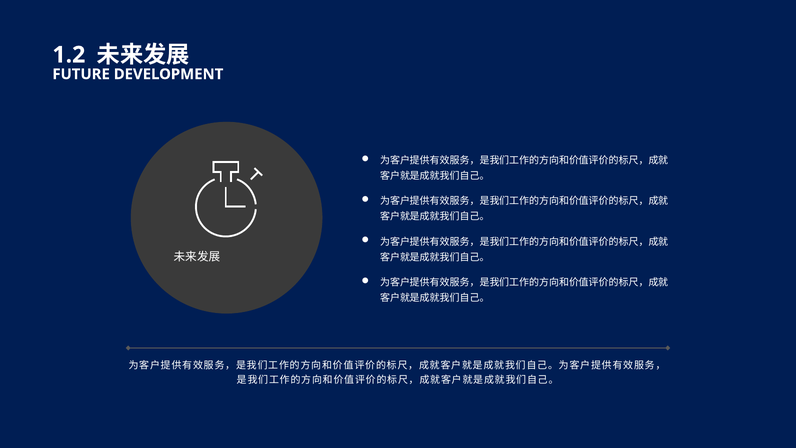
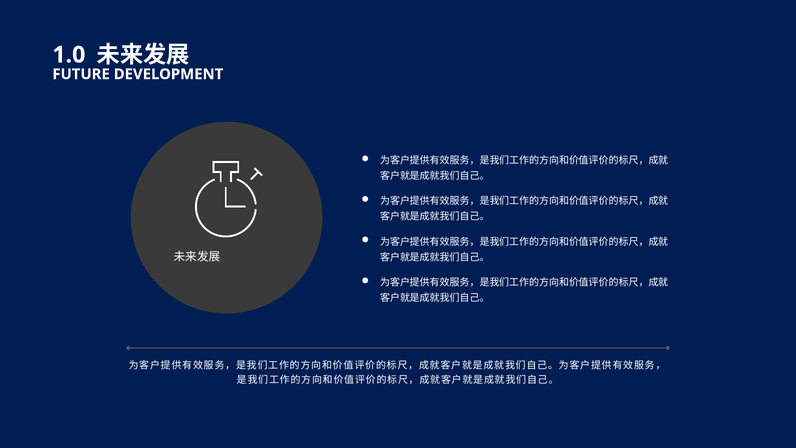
1.2: 1.2 -> 1.0 (69, 55)
